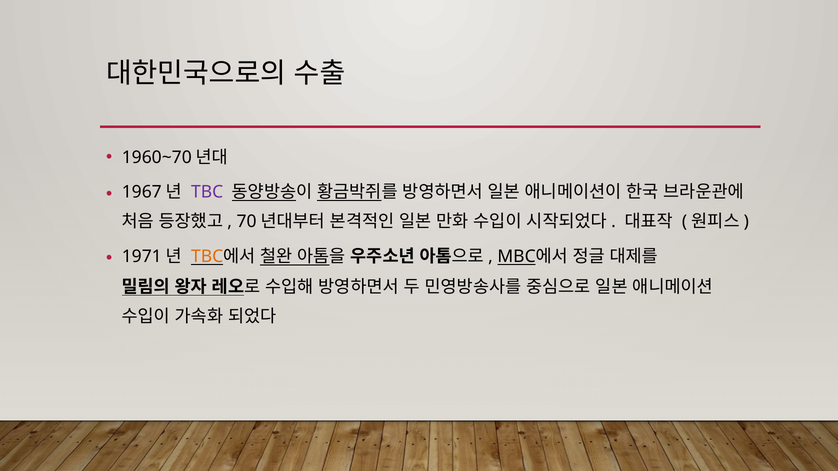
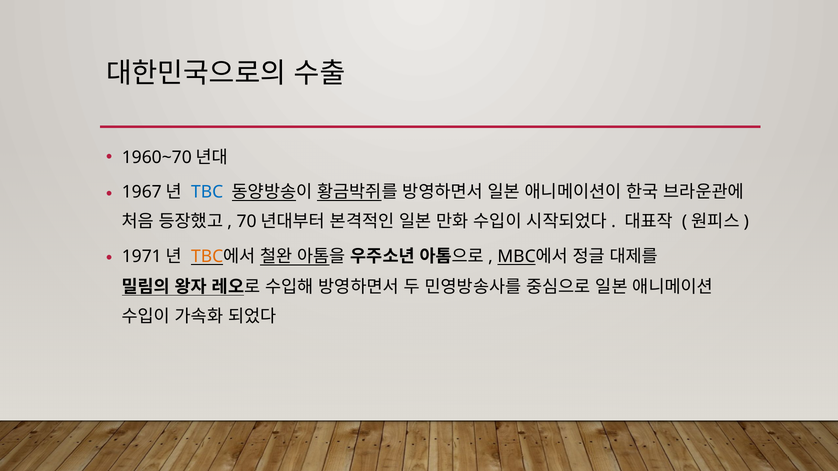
TBC colour: purple -> blue (207, 192)
